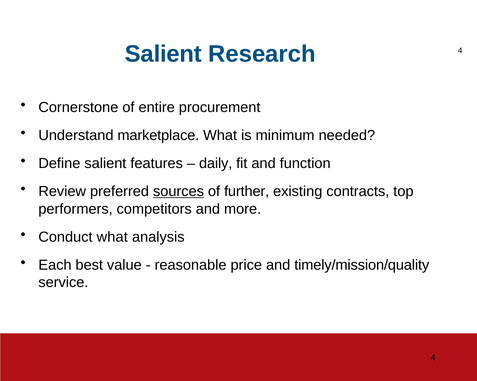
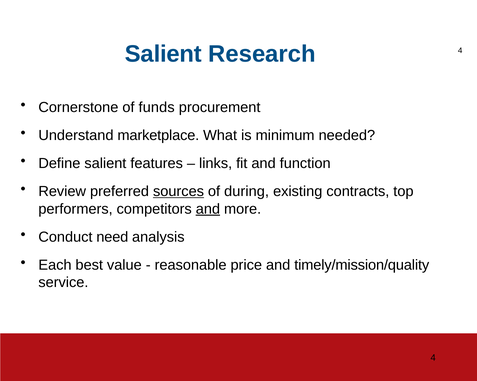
entire: entire -> funds (157, 108)
daily: daily -> links (216, 164)
further: further -> during (247, 192)
and underline: none -> present (208, 209)
Conduct what: what -> need (112, 237)
